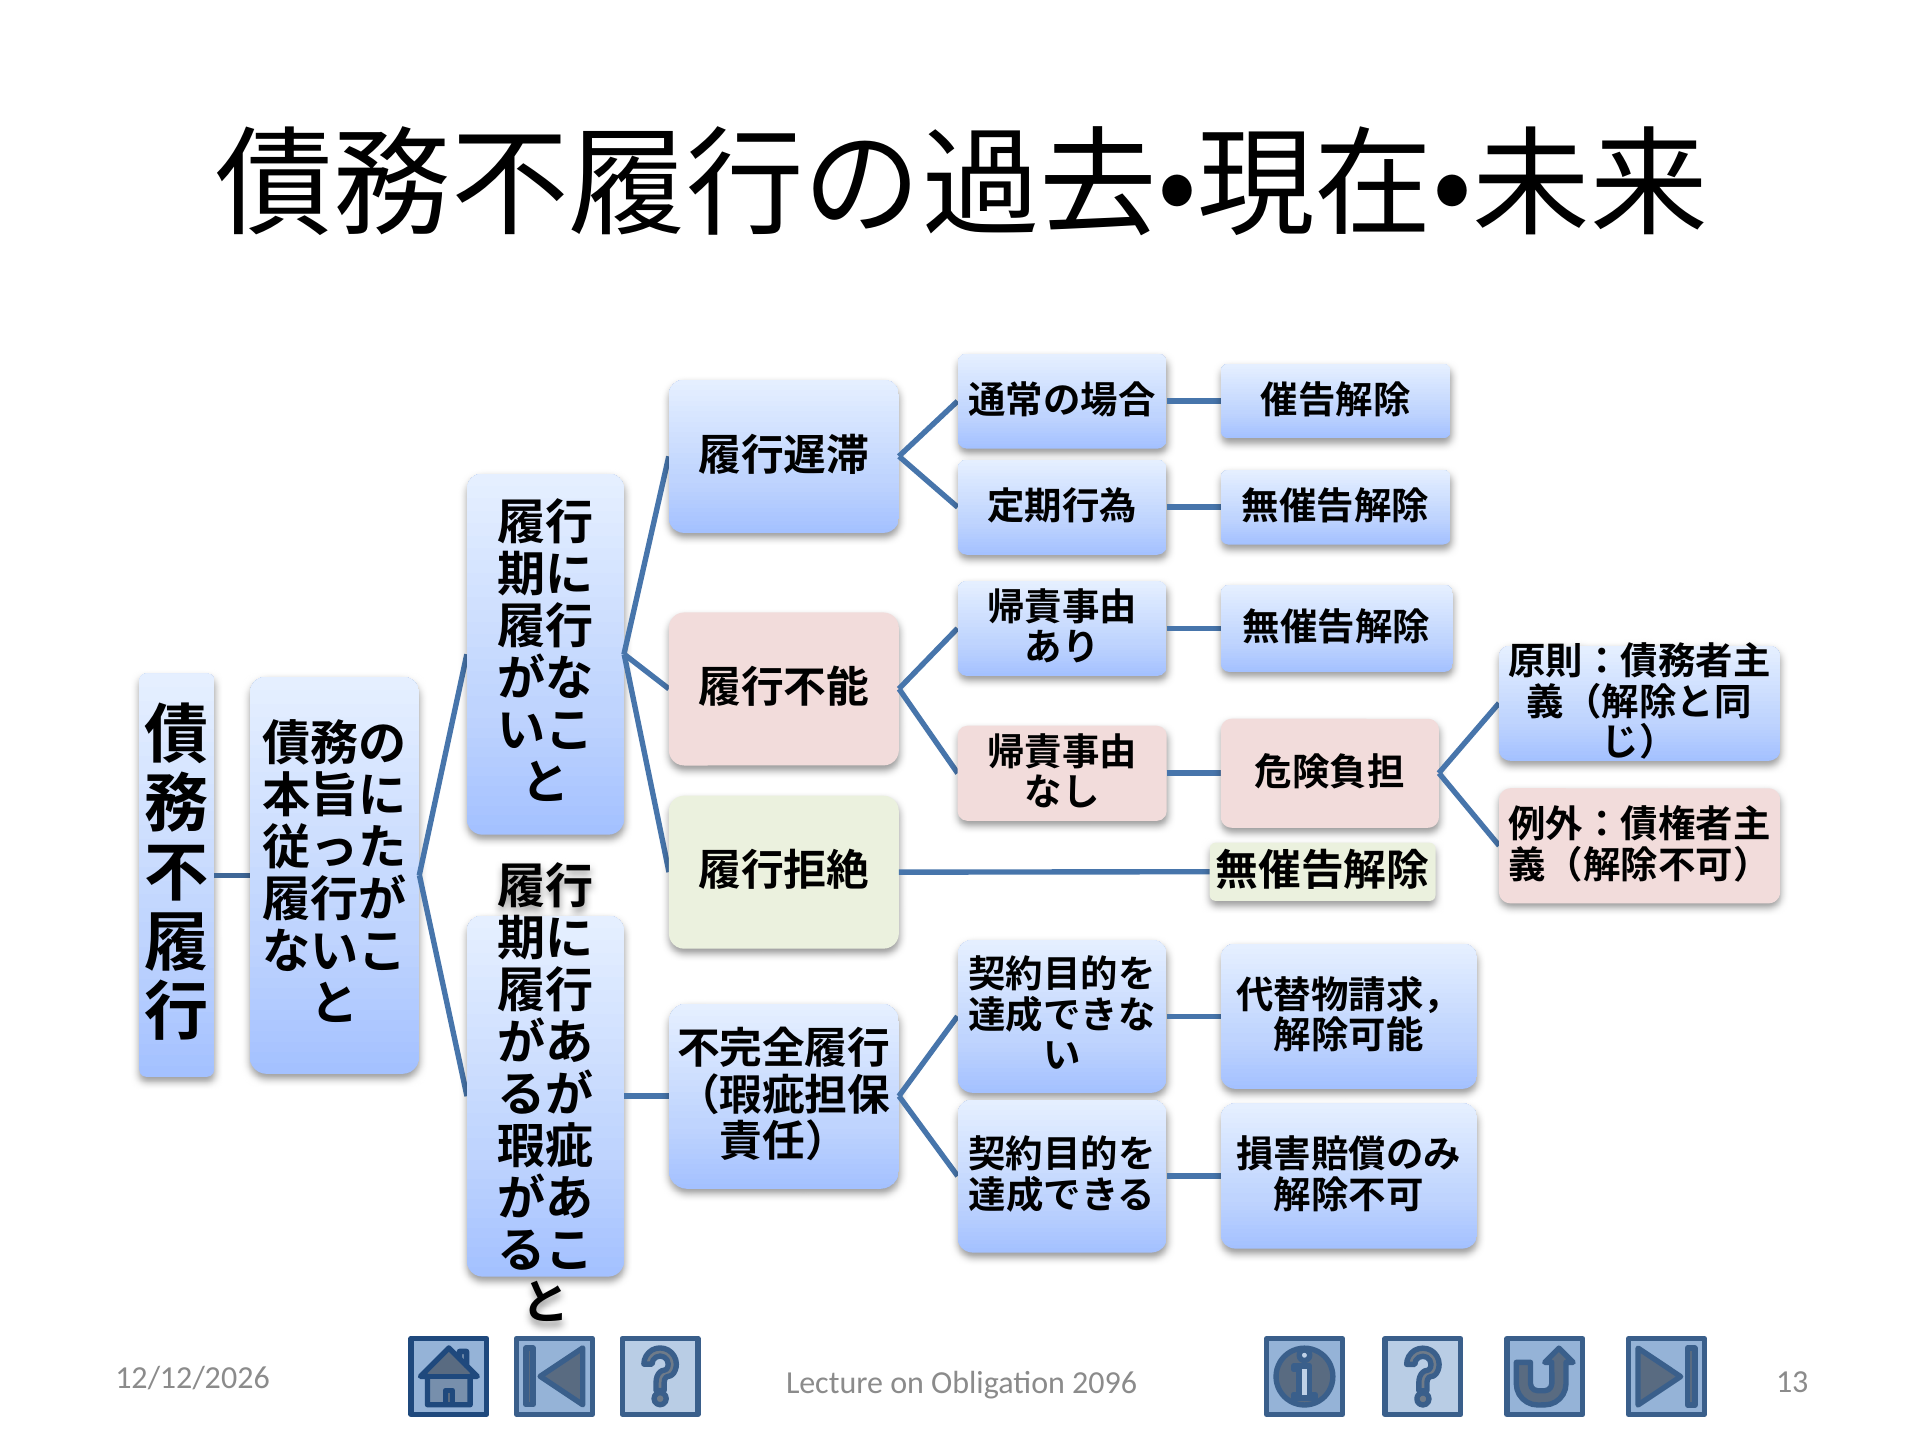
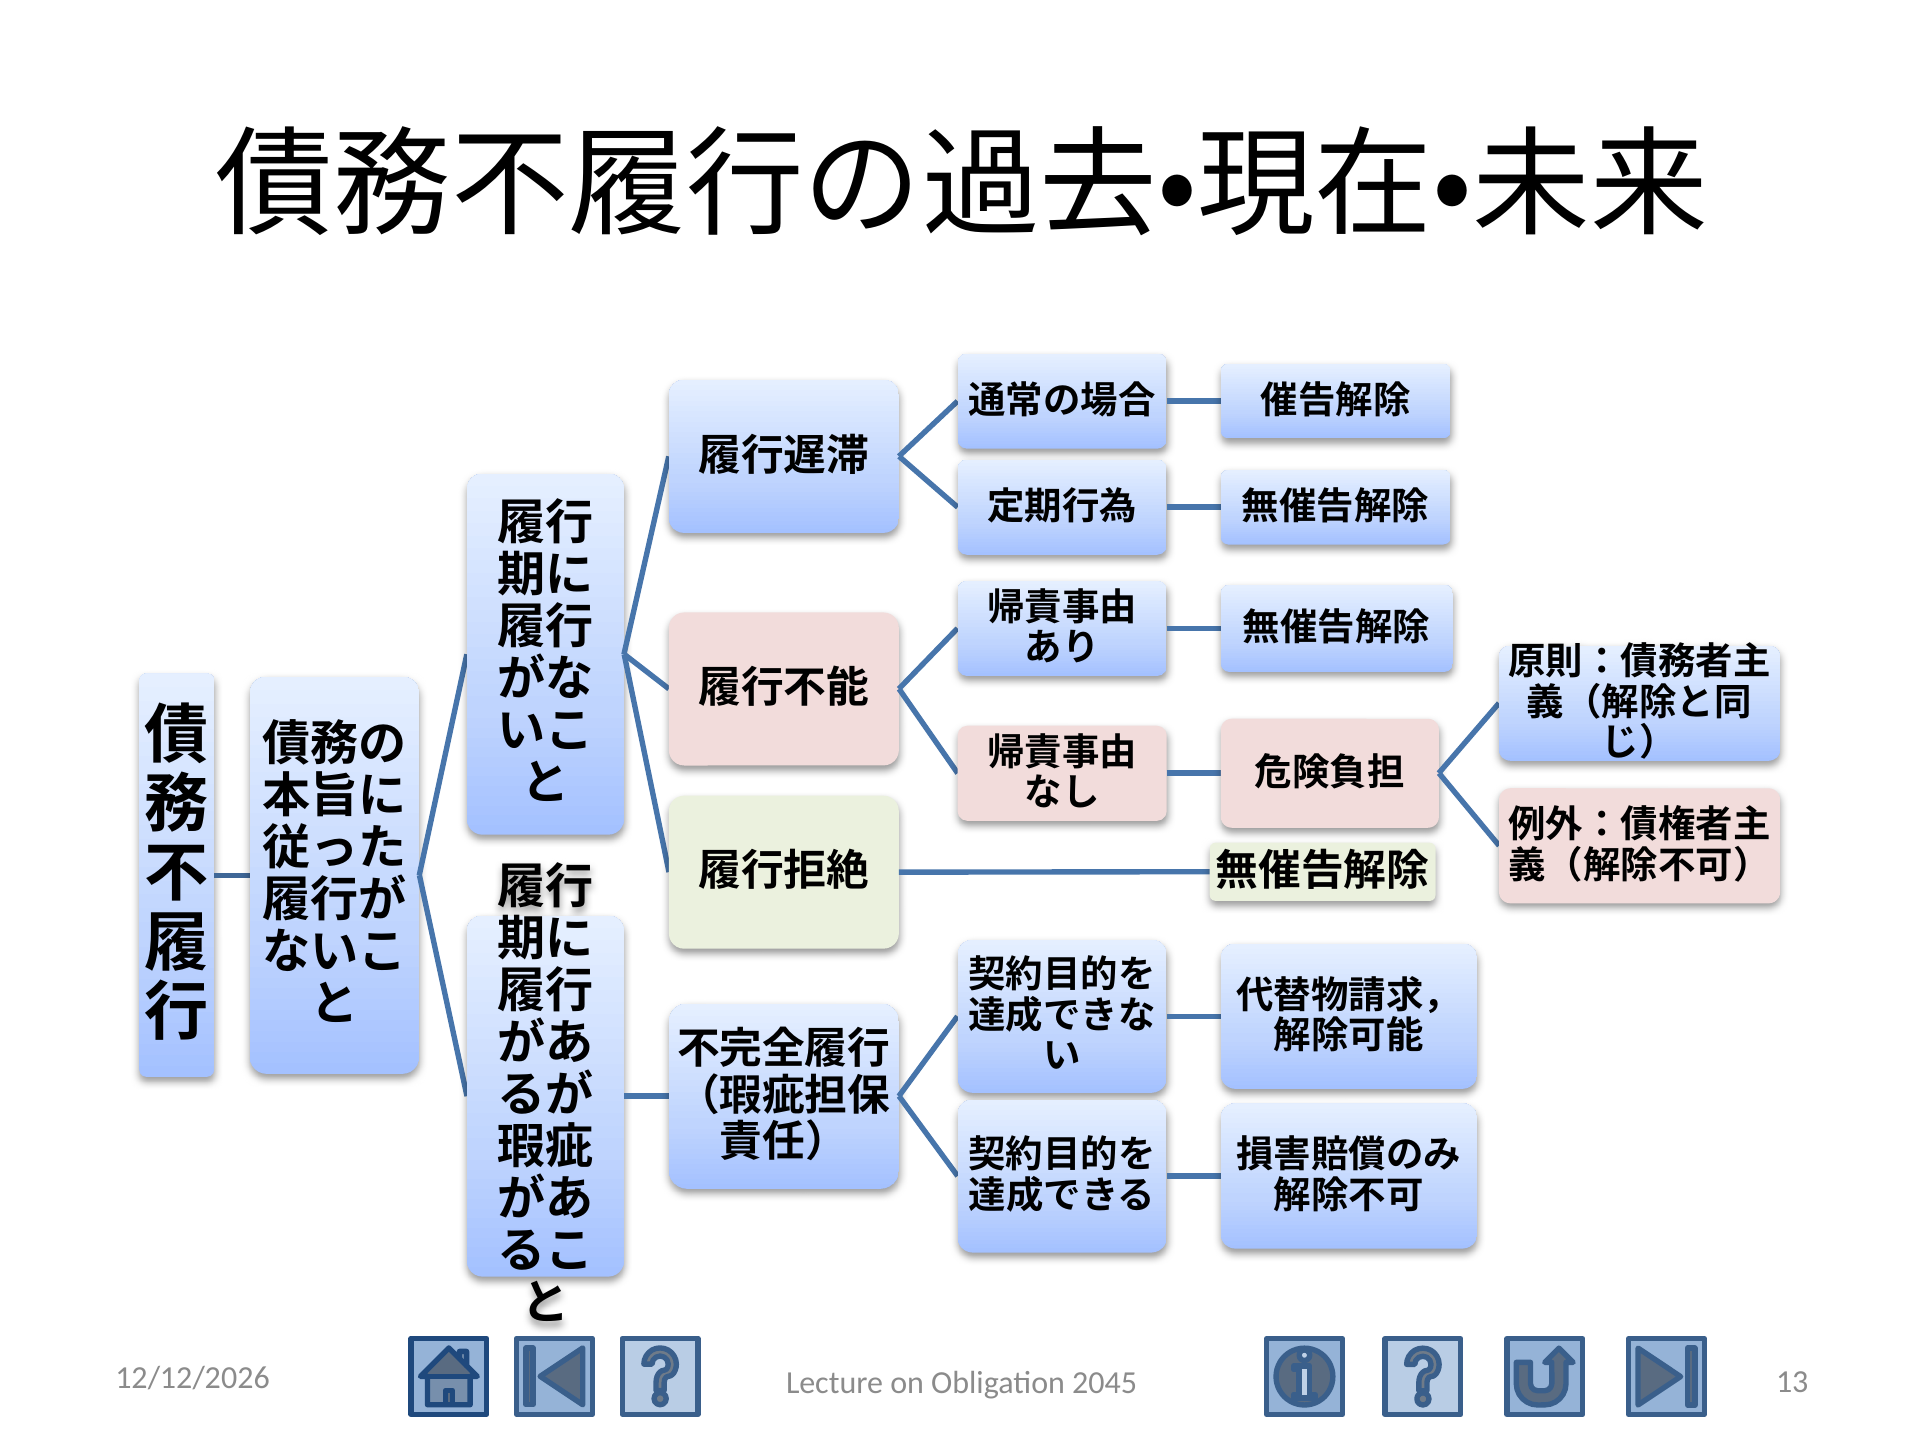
2096: 2096 -> 2045 (1105, 1383)
